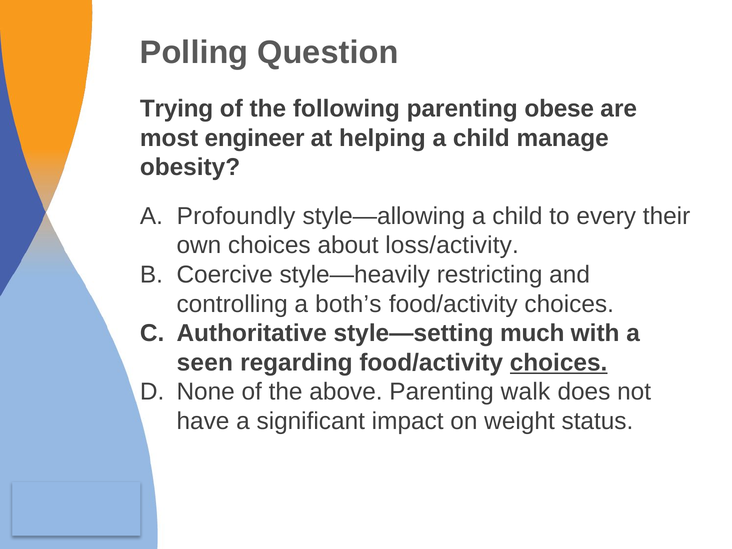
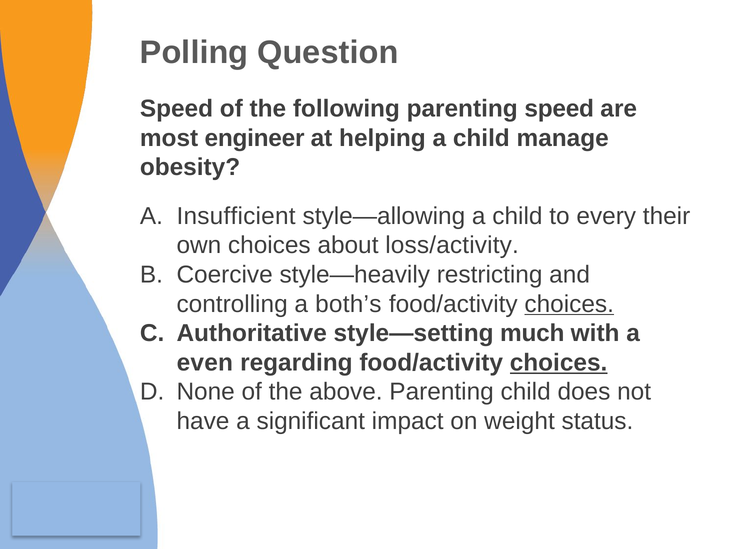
Trying: Trying -> Speed (176, 109)
parenting obese: obese -> speed (559, 109)
Profoundly: Profoundly -> Insufficient (236, 216)
choices underline: none -> present (569, 304)
seen: seen -> even (205, 363)
Parenting walk: walk -> child (526, 392)
